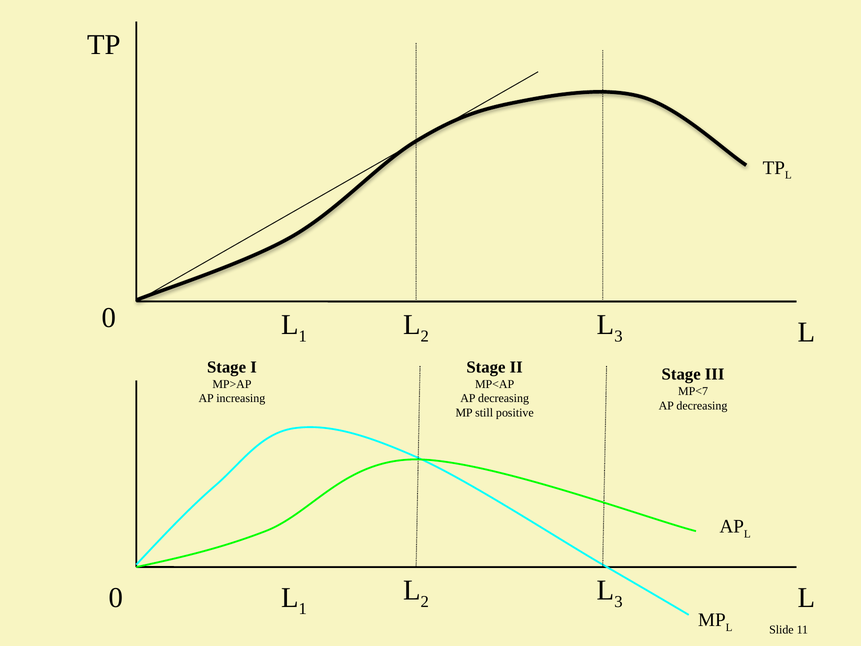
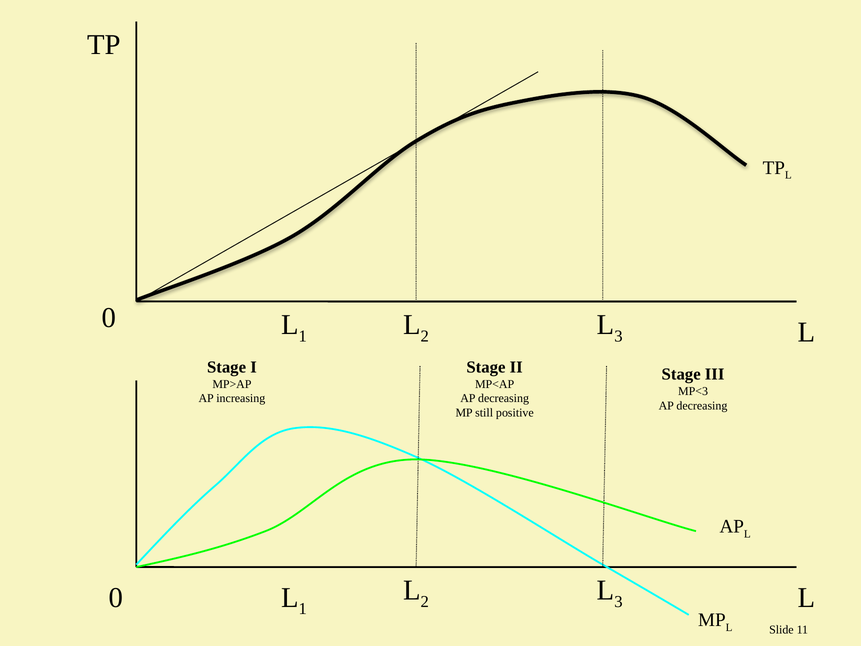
MP<7: MP<7 -> MP<3 (693, 391)
